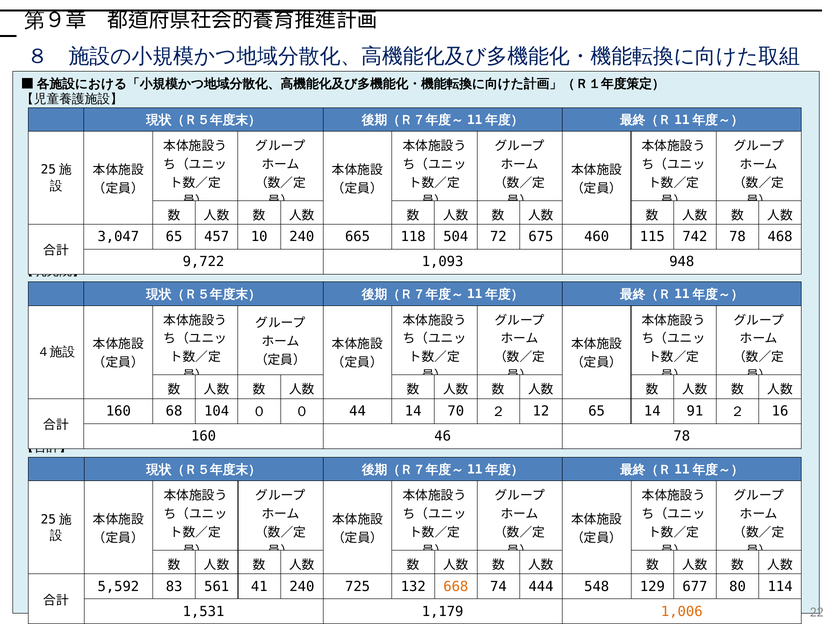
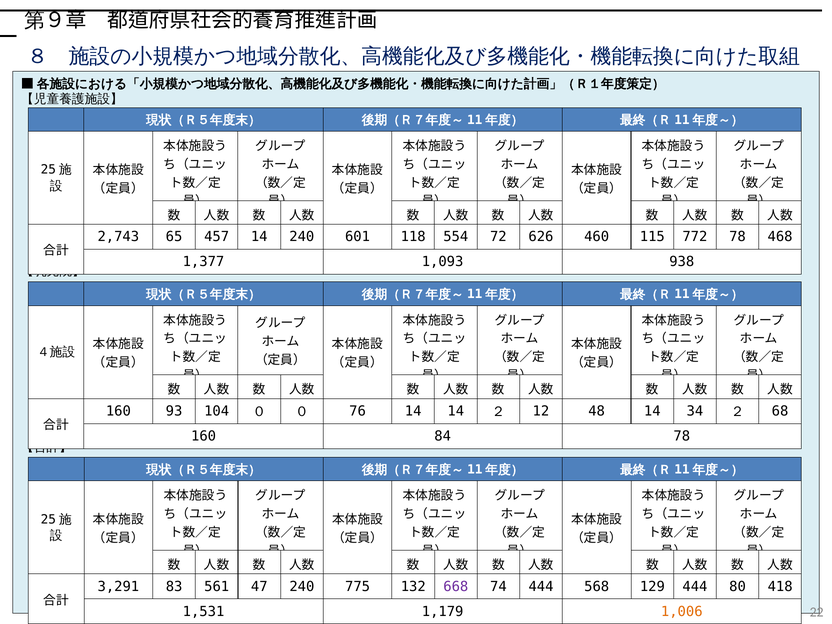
3,047: 3,047 -> 2,743 (118, 237)
457 10: 10 -> 14 (259, 237)
665: 665 -> 601 (358, 237)
504: 504 -> 554 (456, 237)
675: 675 -> 626 (541, 237)
742: 742 -> 772 (695, 237)
9,722: 9,722 -> 1,377 (203, 262)
948: 948 -> 938 (682, 262)
68: 68 -> 93 (174, 411)
44: 44 -> 76 (358, 411)
14 70: 70 -> 14 (456, 411)
12 65: 65 -> 48 (597, 411)
91: 91 -> 34 (695, 411)
16: 16 -> 68 (780, 411)
46: 46 -> 84 (443, 436)
5,592: 5,592 -> 3,291 (118, 587)
41: 41 -> 47 (259, 587)
725: 725 -> 775 (358, 587)
668 colour: orange -> purple (456, 587)
548: 548 -> 568 (597, 587)
129 677: 677 -> 444 (695, 587)
114: 114 -> 418 (780, 587)
